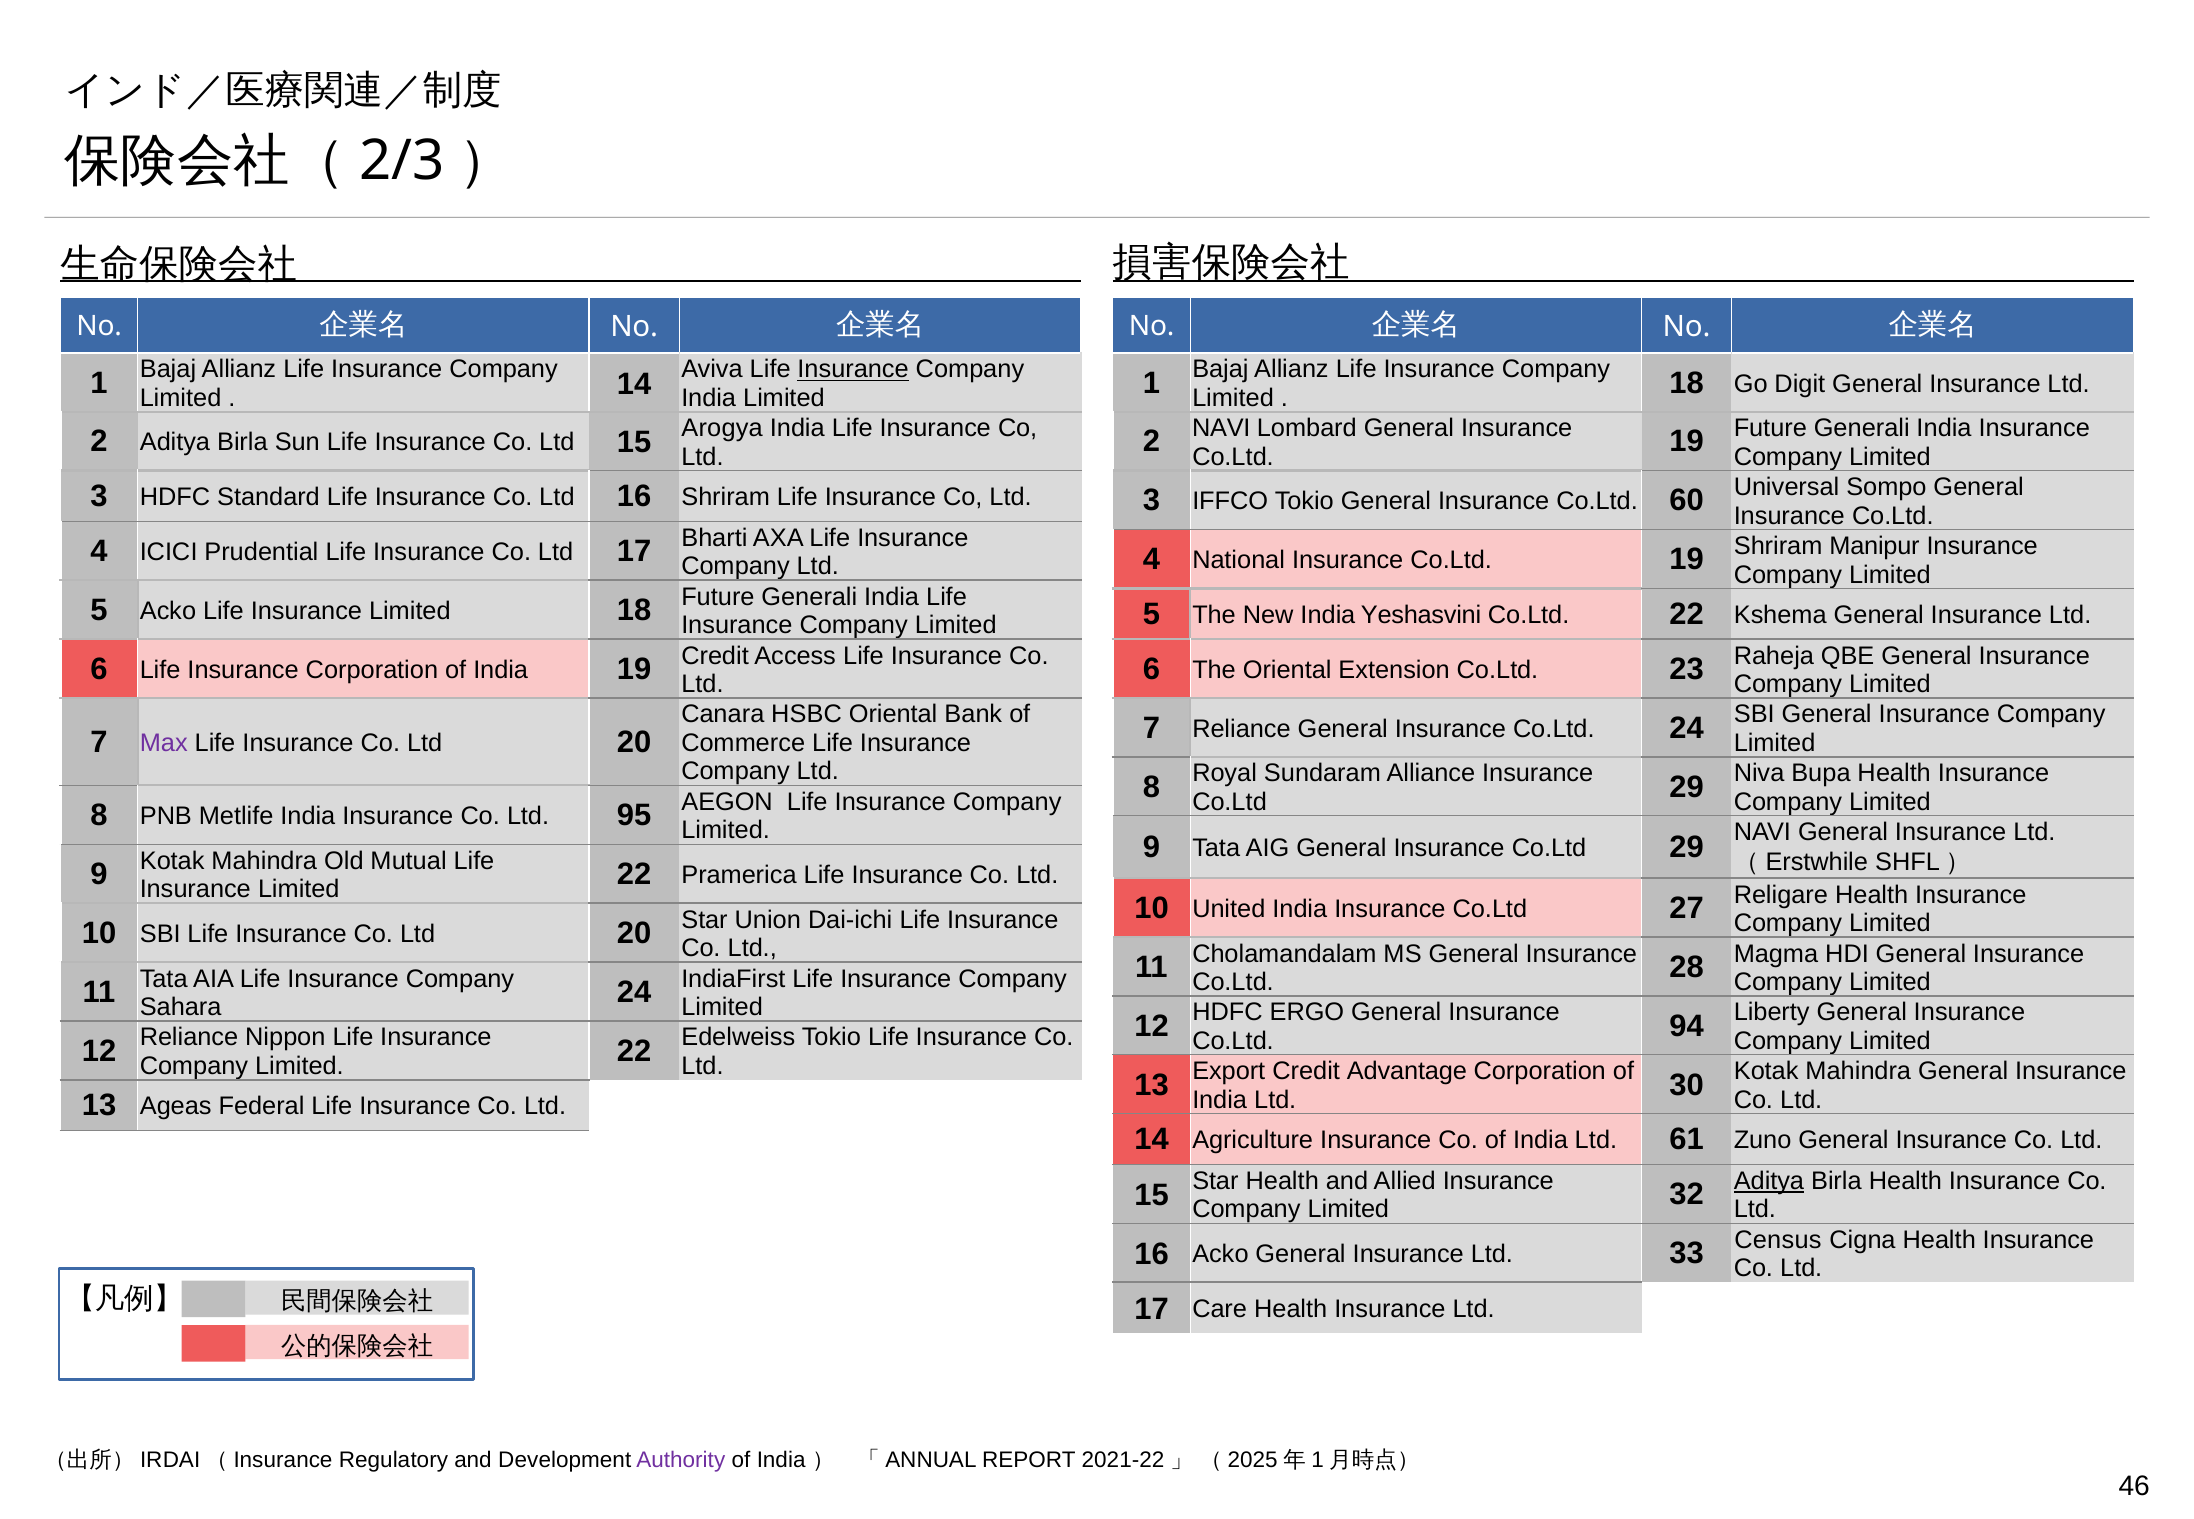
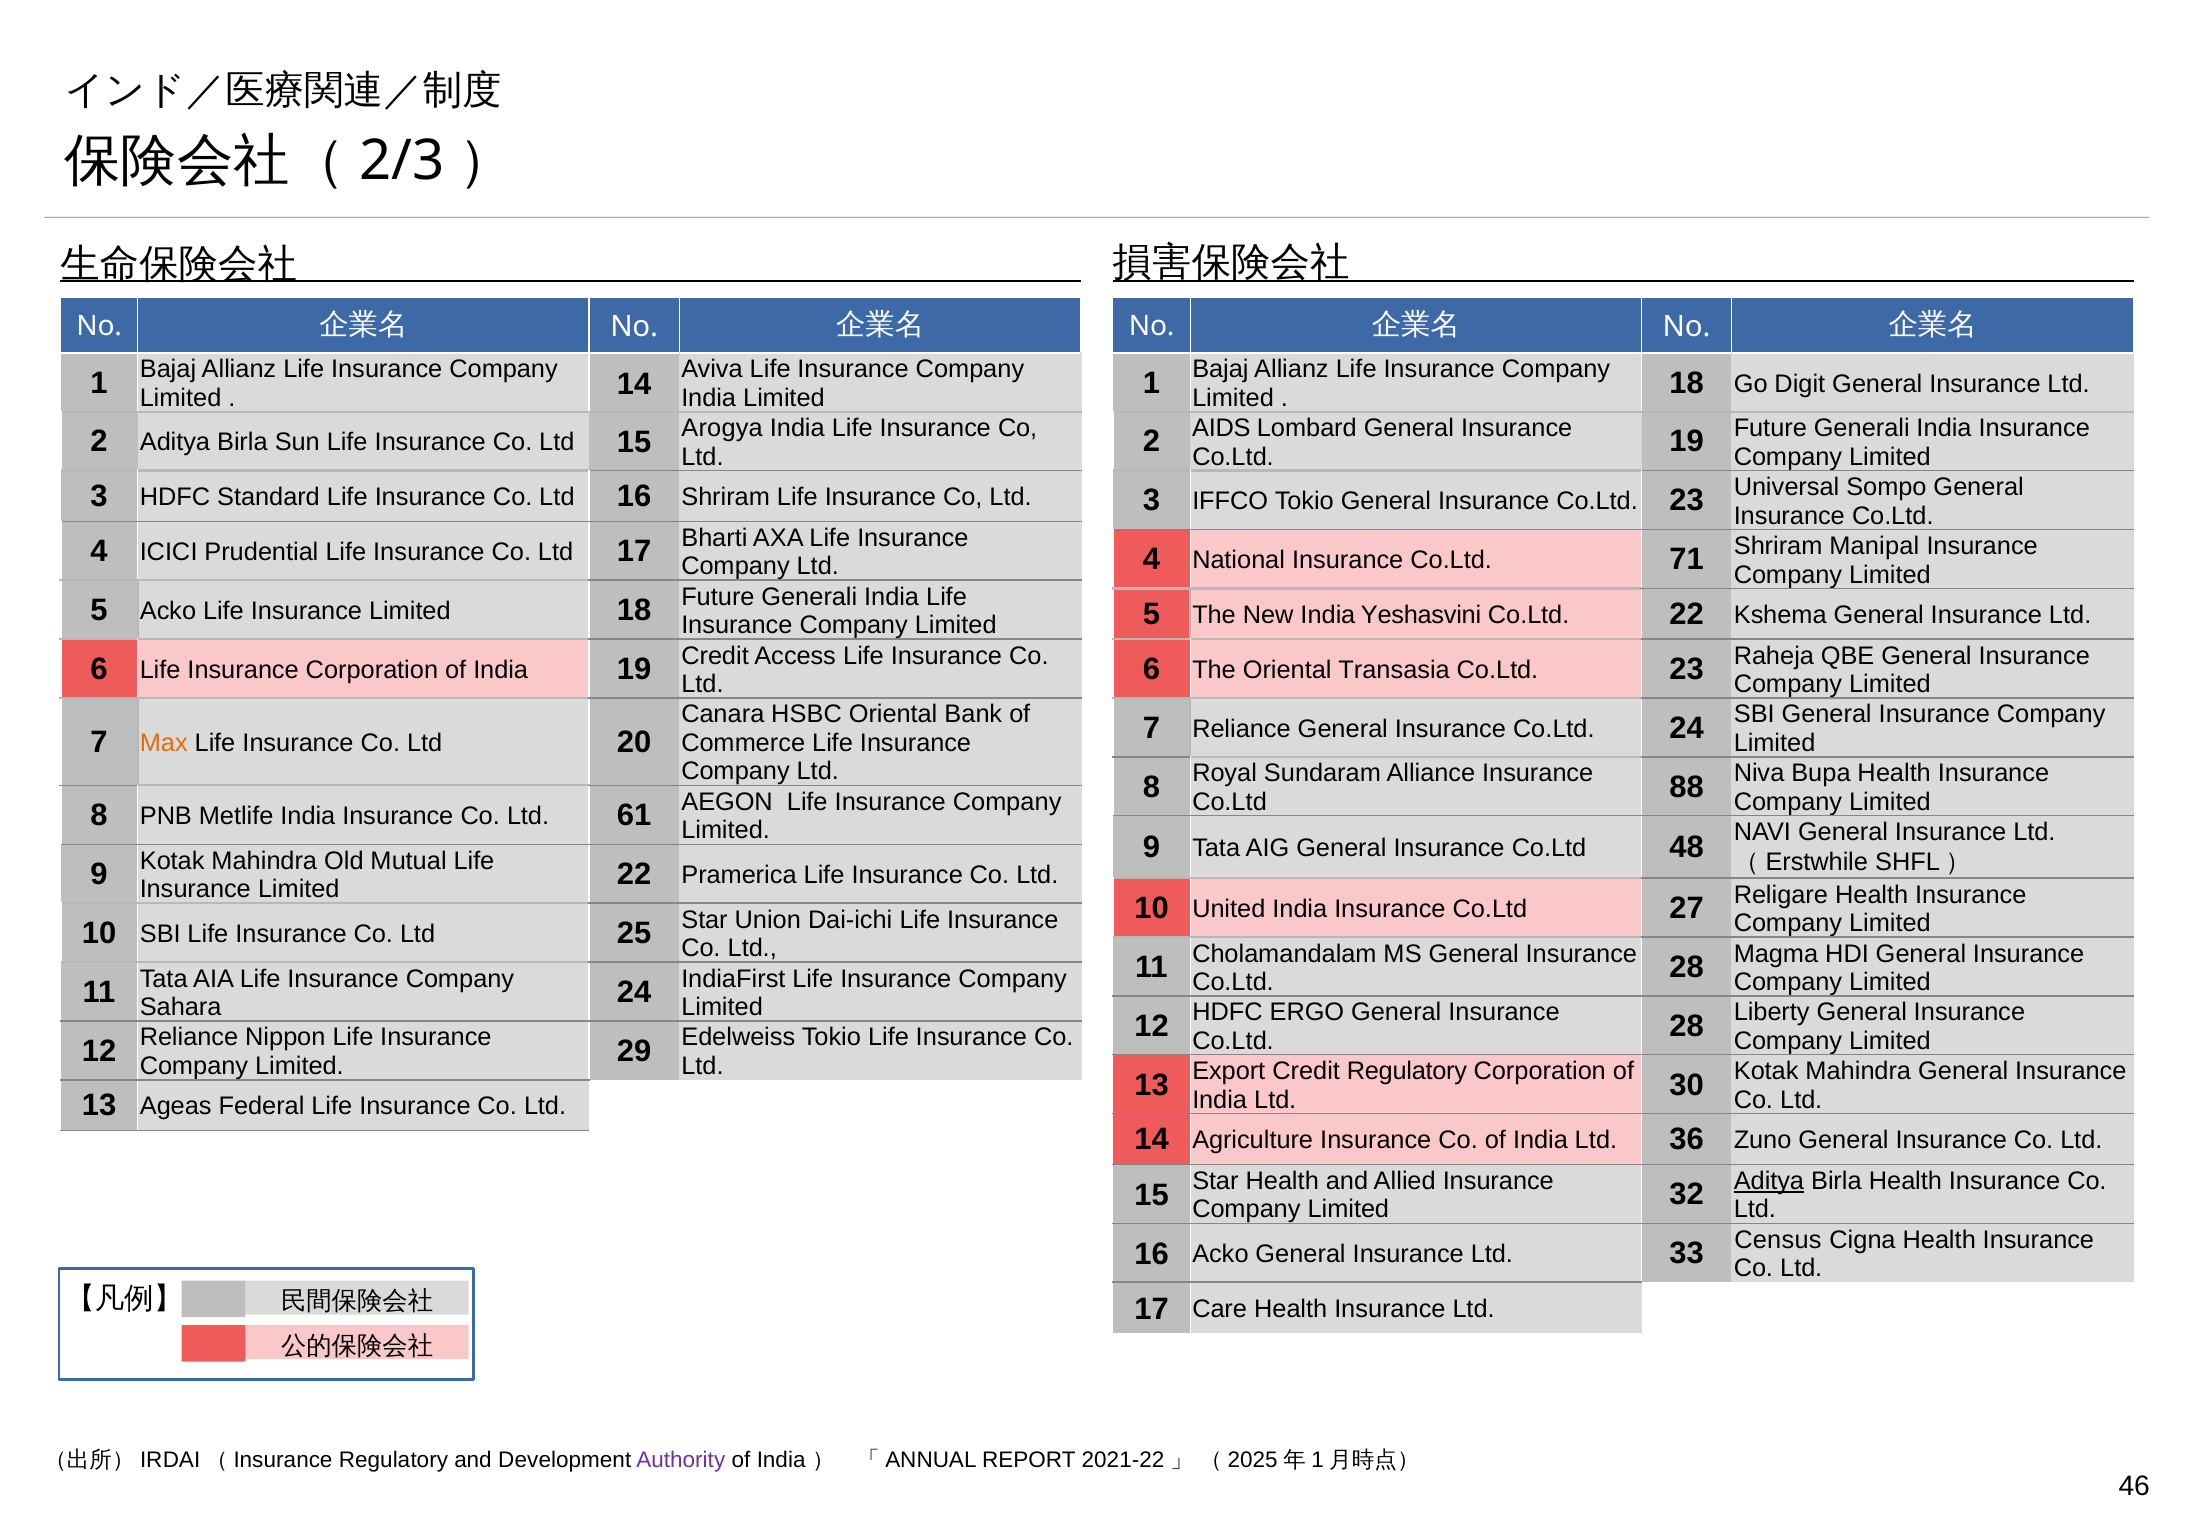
Insurance underline: present -> none (853, 369)
2 NAVI: NAVI -> AIDS (1221, 428)
Insurance Co.Ltd 60: 60 -> 23 (1687, 501)
National Insurance Co.Ltd 19: 19 -> 71 (1687, 560)
Manipur: Manipur -> Manipal (1874, 546)
Extension: Extension -> Transasia (1394, 670)
Max colour: purple -> orange (164, 743)
29: 29 -> 88 (1687, 787)
95: 95 -> 61 (634, 815)
General Insurance Co.Ltd 29: 29 -> 48 (1687, 847)
20: 20 -> 25 (634, 933)
94: 94 -> 28 (1687, 1026)
Company Limited 22: 22 -> 29 (634, 1051)
Credit Advantage: Advantage -> Regulatory (1407, 1071)
61: 61 -> 36 (1687, 1139)
